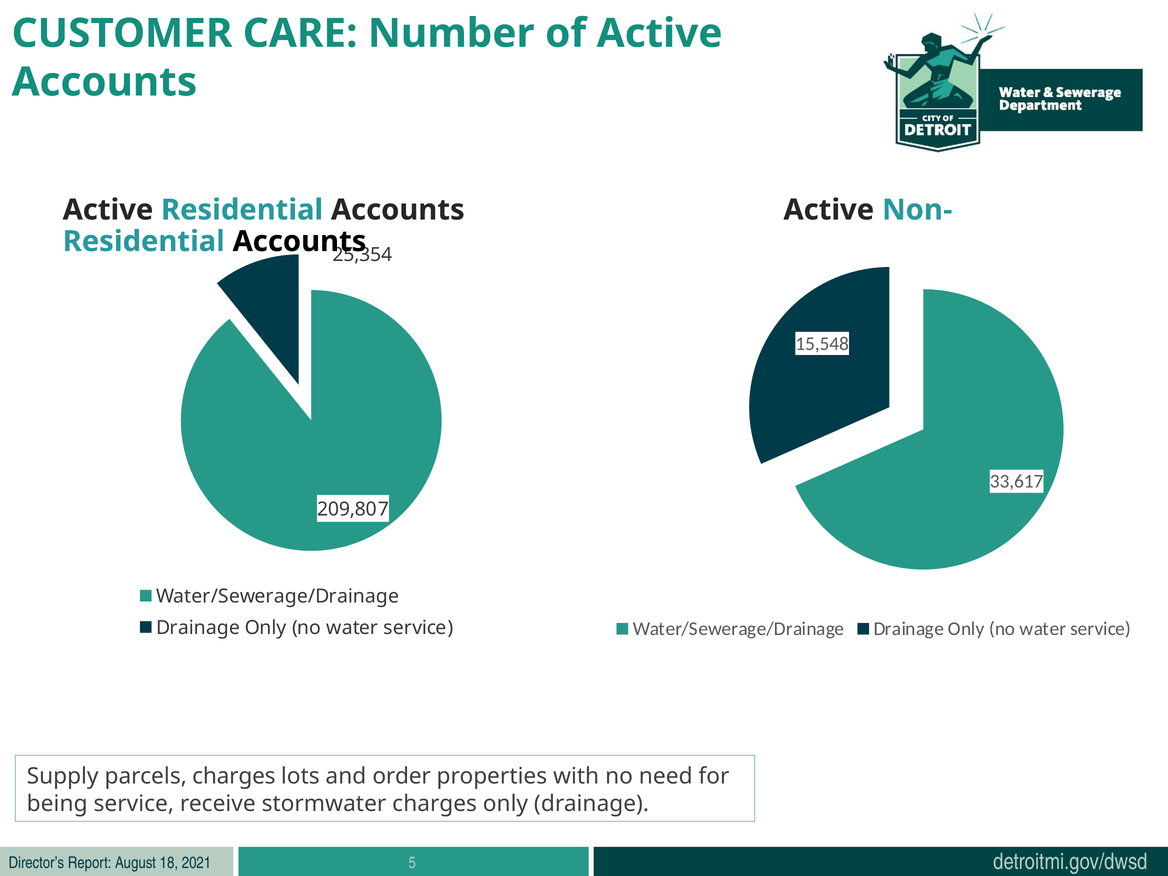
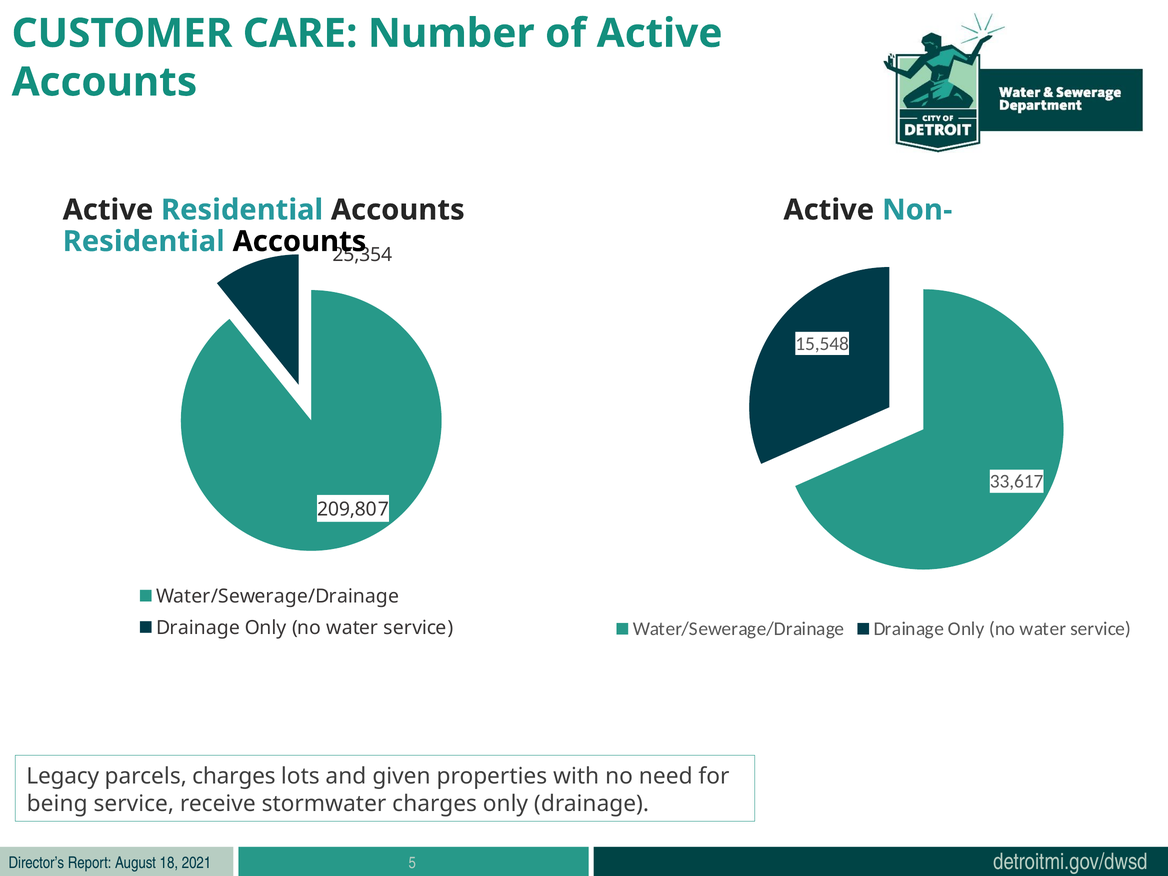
Supply: Supply -> Legacy (63, 776)
order: order -> given (401, 776)
